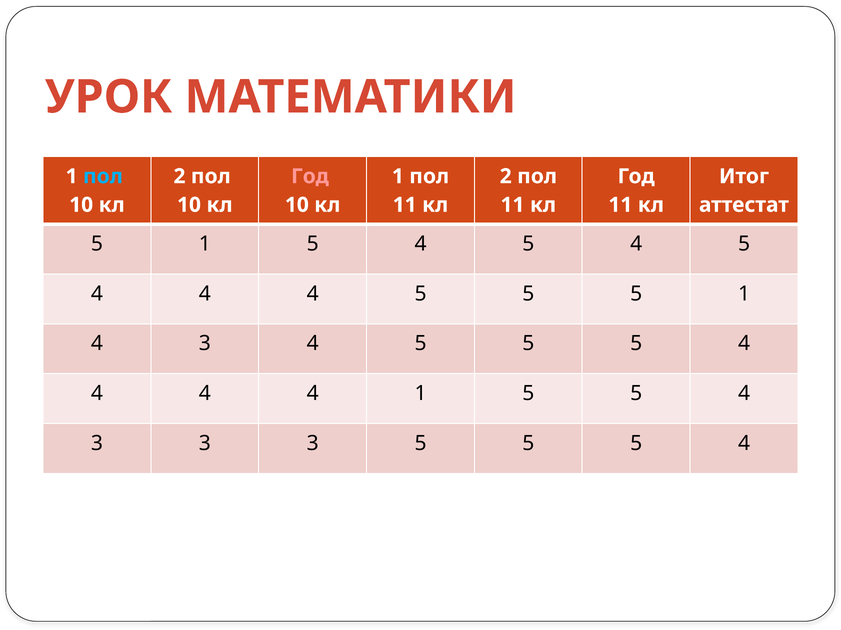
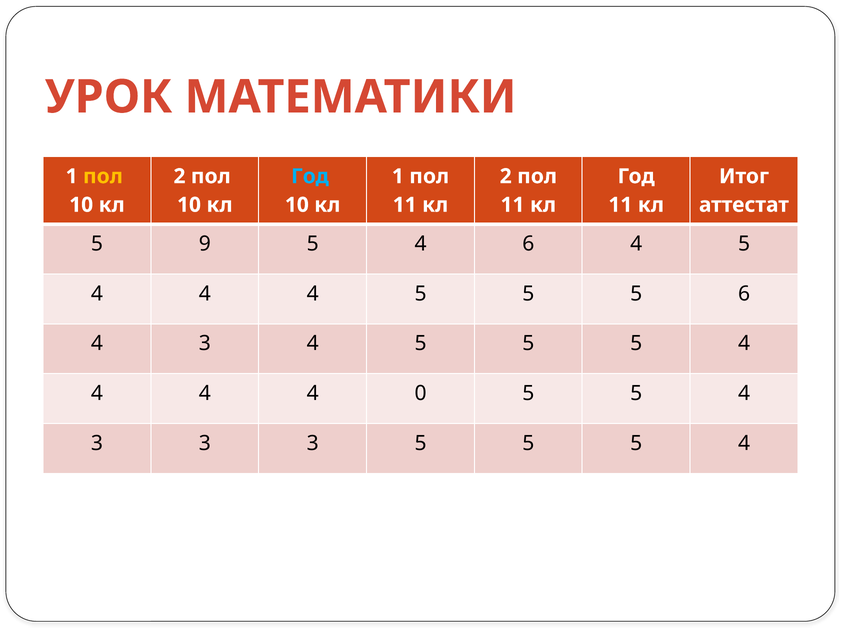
пол colour: light blue -> yellow (103, 177)
Год colour: pink -> light blue (310, 177)
1: 1 -> 9 (205, 244)
5: 5 -> 6 (528, 244)
5 5 1: 1 -> 6 (744, 294)
4 1: 1 -> 0 (421, 394)
